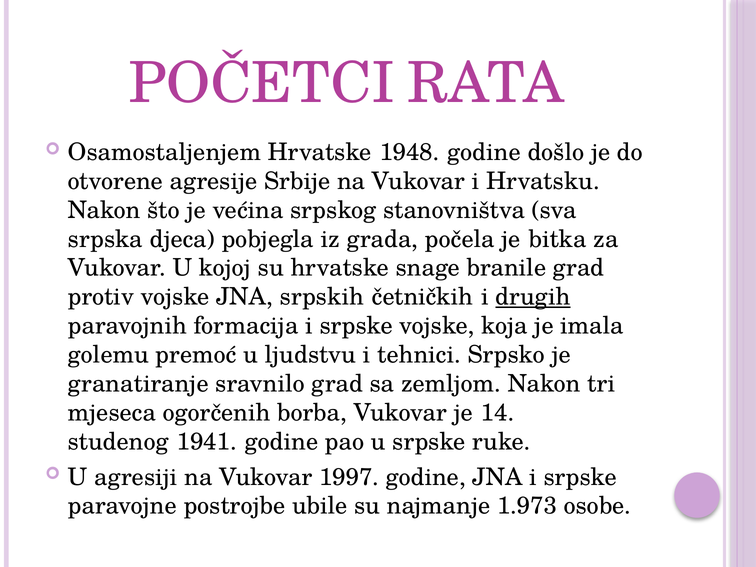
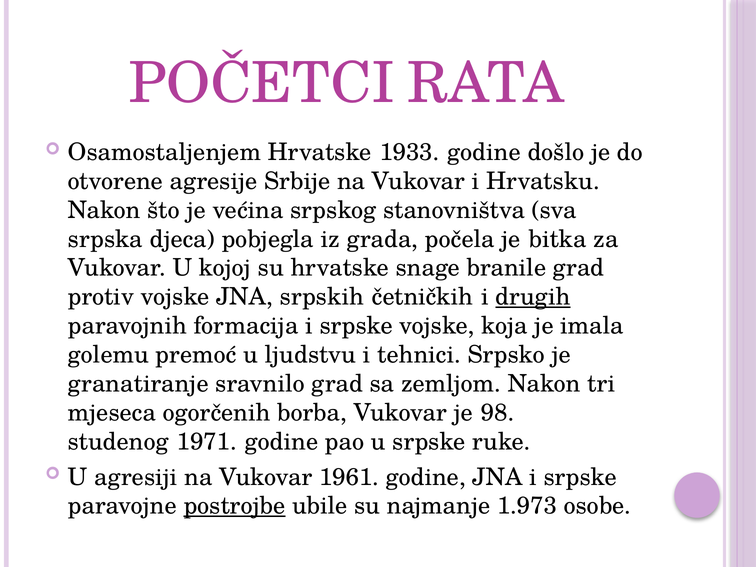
1948: 1948 -> 1933 (410, 152)
14: 14 -> 98 (498, 413)
1941: 1941 -> 1971 (207, 442)
1997: 1997 -> 1961 (349, 477)
postrojbe underline: none -> present (234, 506)
